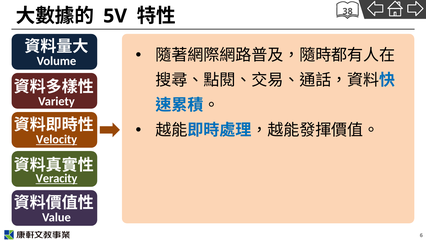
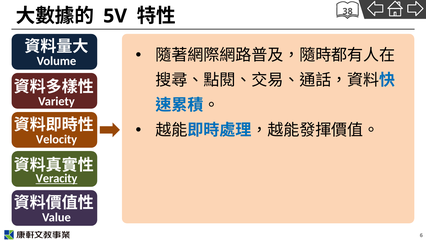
Velocity underline: present -> none (56, 139)
